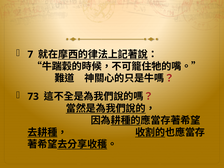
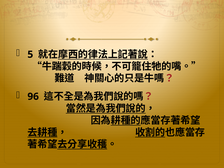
7: 7 -> 5 (30, 54)
73: 73 -> 96 (33, 97)
